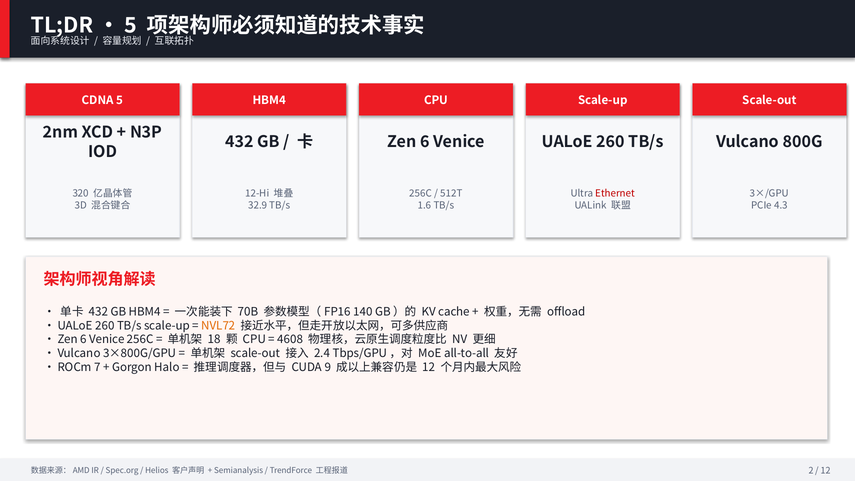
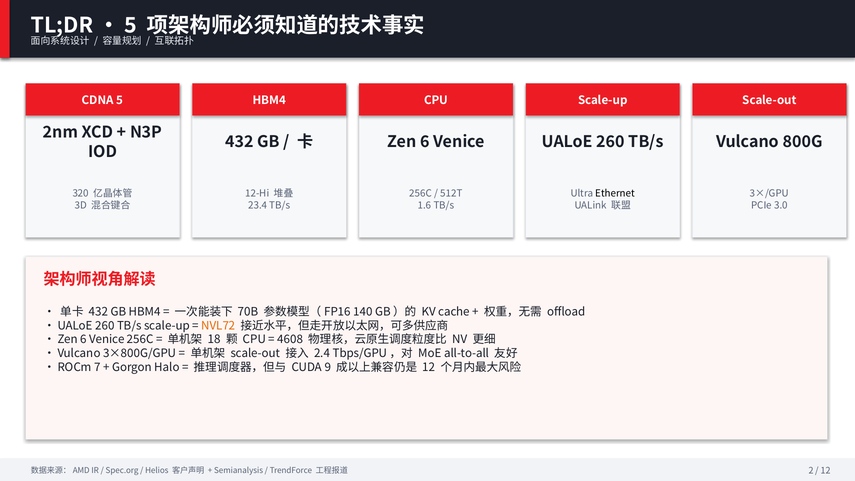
Ethernet colour: red -> black (615, 194)
32.9: 32.9 -> 23.4 (258, 205)
4.3: 4.3 -> 3.0 (781, 205)
